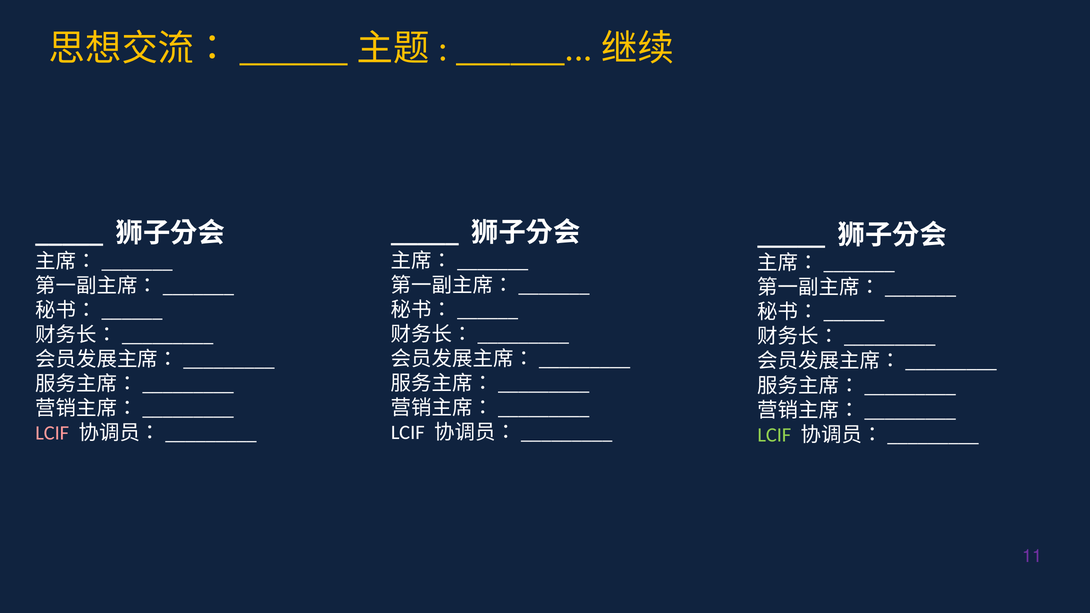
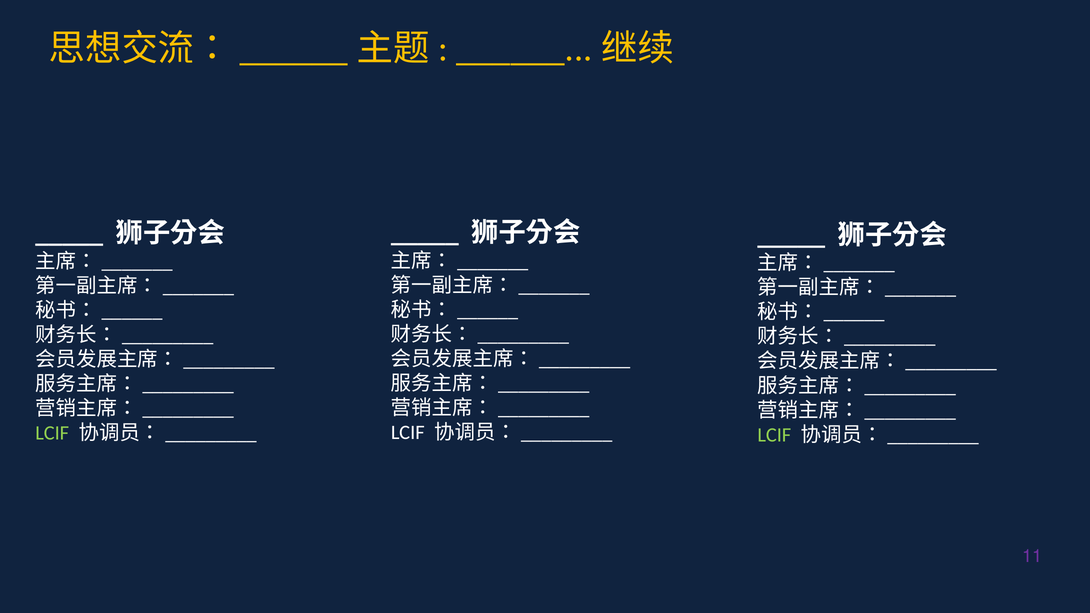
LCIF colour: pink -> light green (52, 433)
